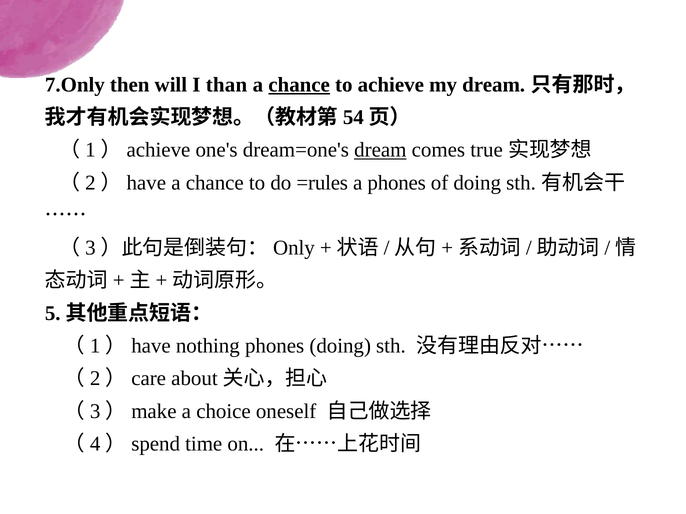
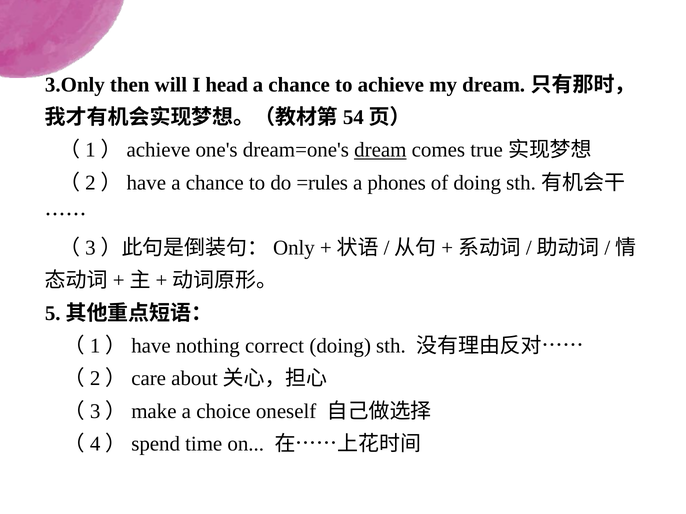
7.Only: 7.Only -> 3.Only (75, 85)
than: than -> head (227, 85)
chance underline: present -> none (299, 85)
nothing phones: phones -> correct (275, 346)
